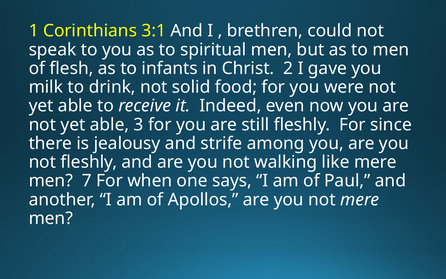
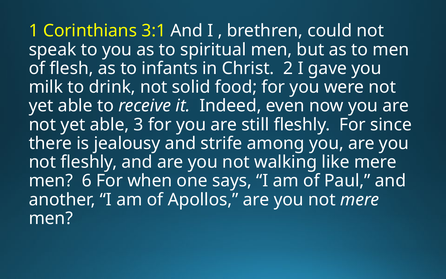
7: 7 -> 6 (87, 181)
